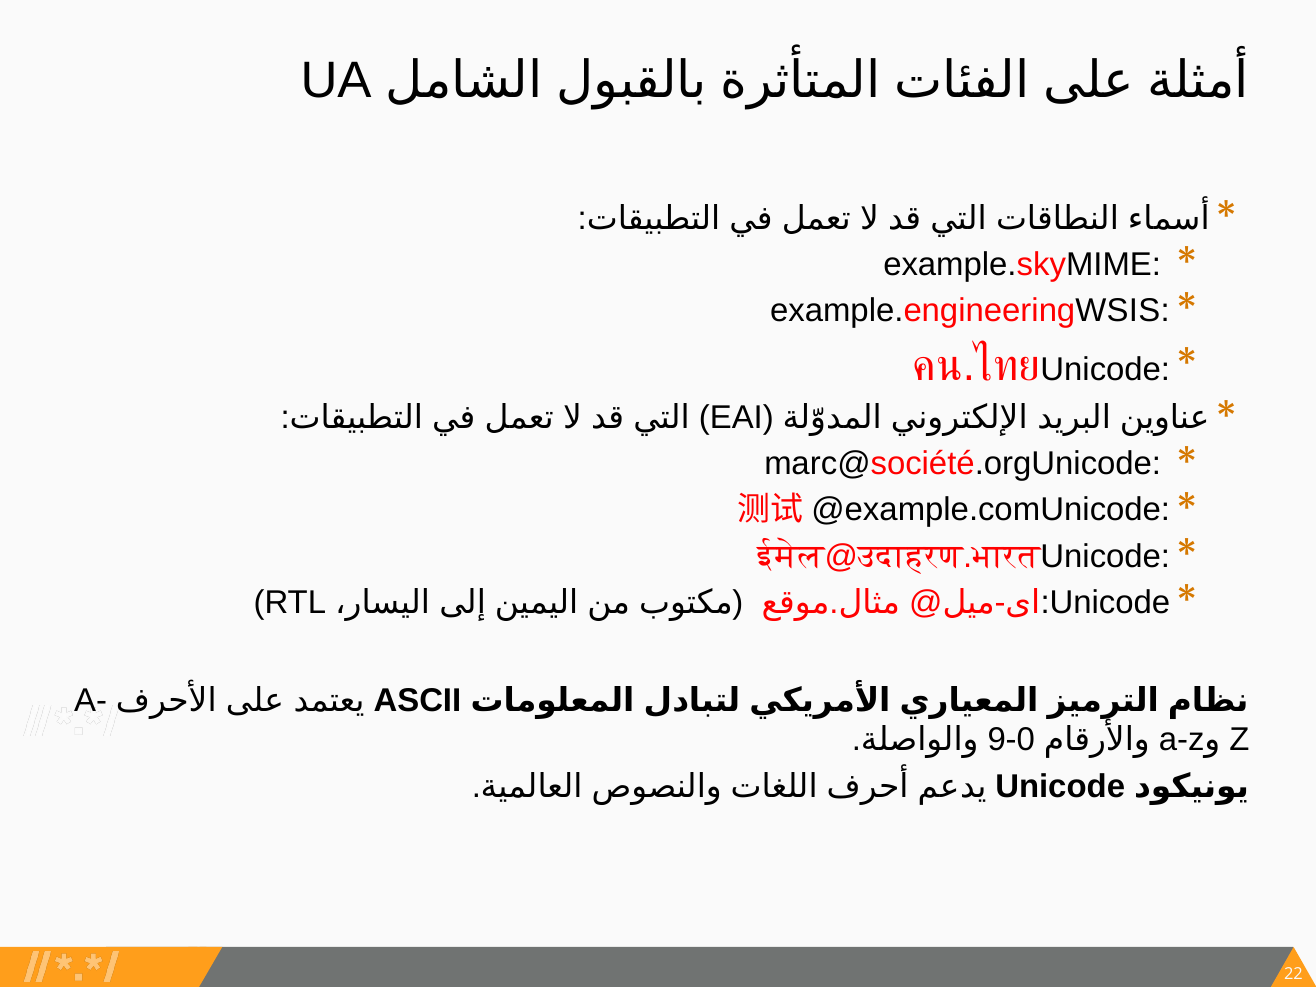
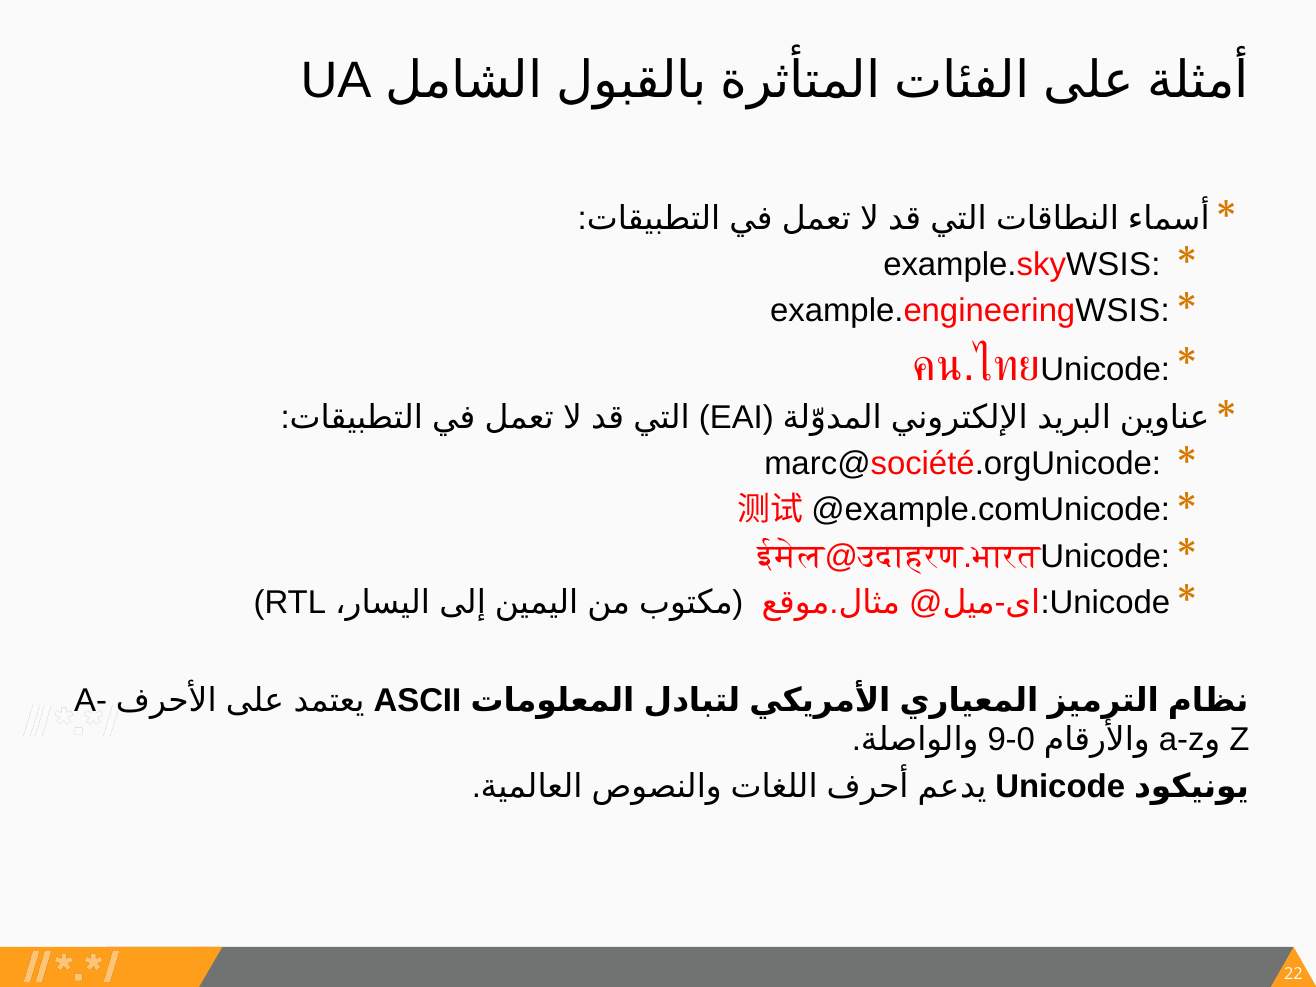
MIME: MIME -> WSIS (1113, 264)
